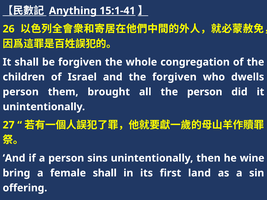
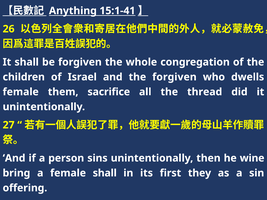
person: person -> female (21, 92)
brought: brought -> sacrifice (109, 92)
the person: person -> thread (205, 92)
land: land -> they (200, 173)
